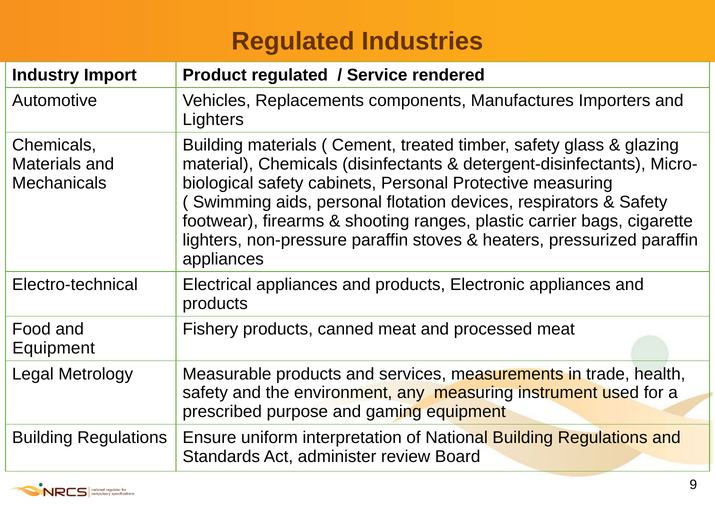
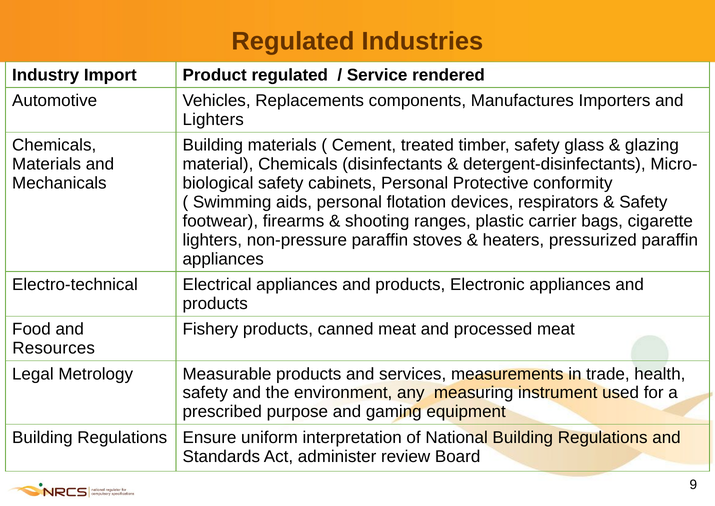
Protective measuring: measuring -> conformity (573, 183)
Equipment: Equipment -> Resources (54, 348)
